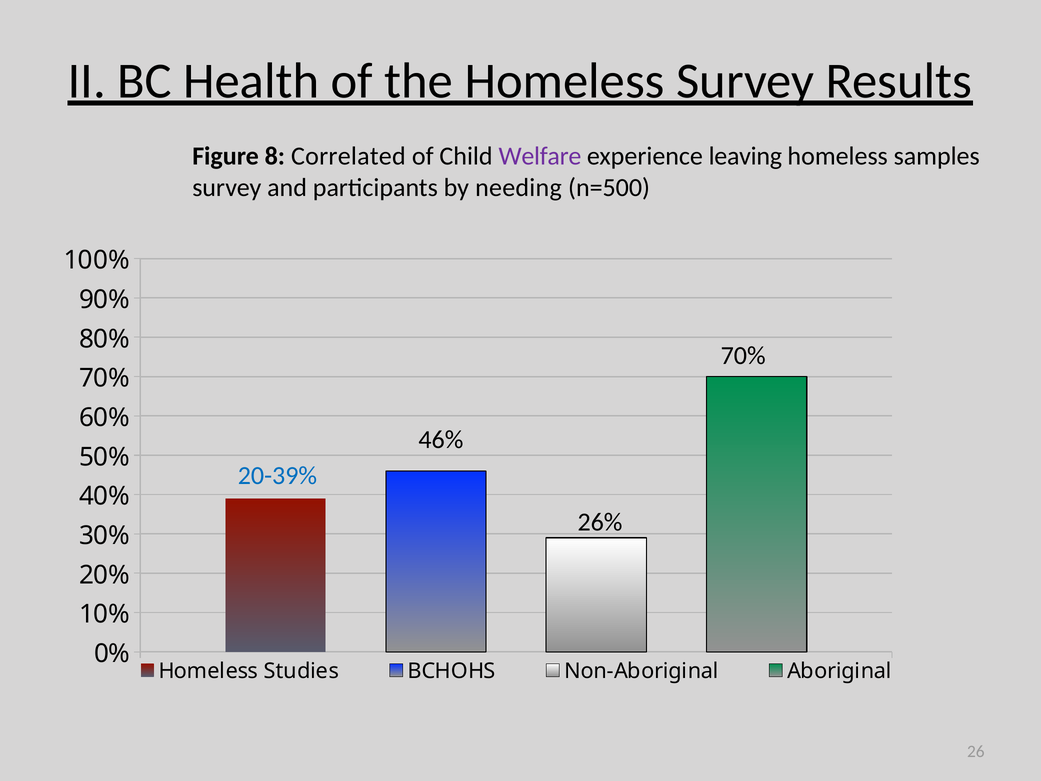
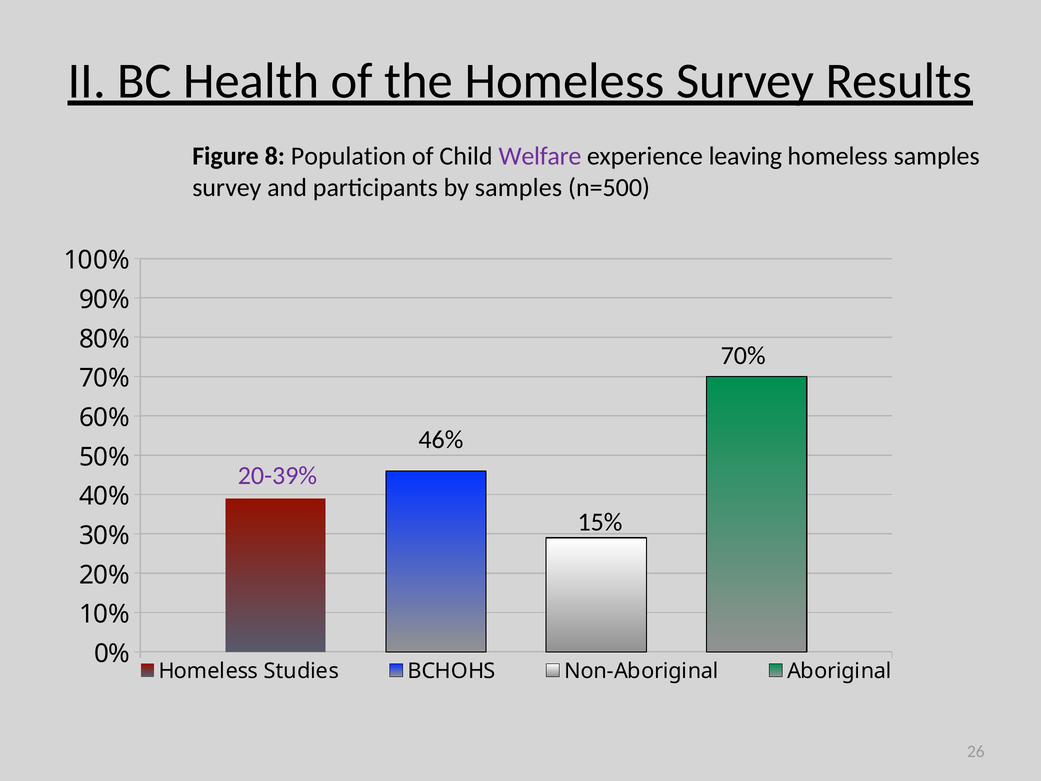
Correlated: Correlated -> Population (348, 156)
by needing: needing -> samples (518, 187)
20-39% colour: blue -> purple (277, 476)
26%: 26% -> 15% (600, 522)
